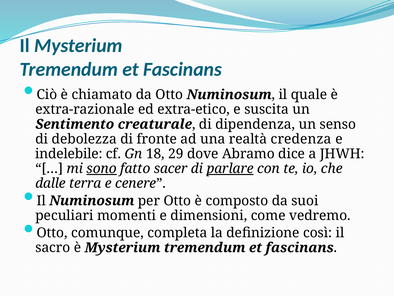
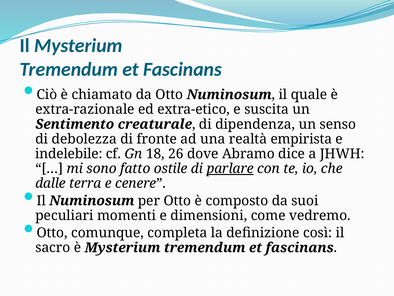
credenza: credenza -> empirista (301, 139)
29: 29 -> 26 (176, 154)
sono underline: present -> none (102, 168)
sacer: sacer -> ostile (171, 168)
